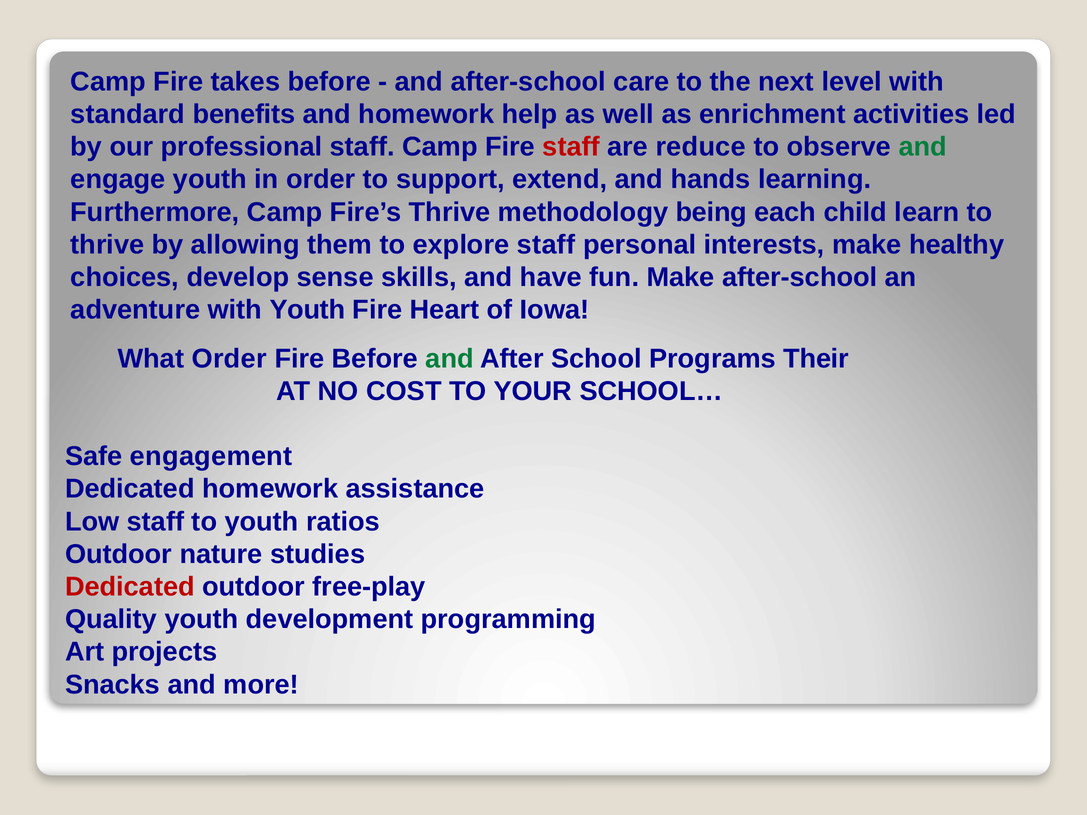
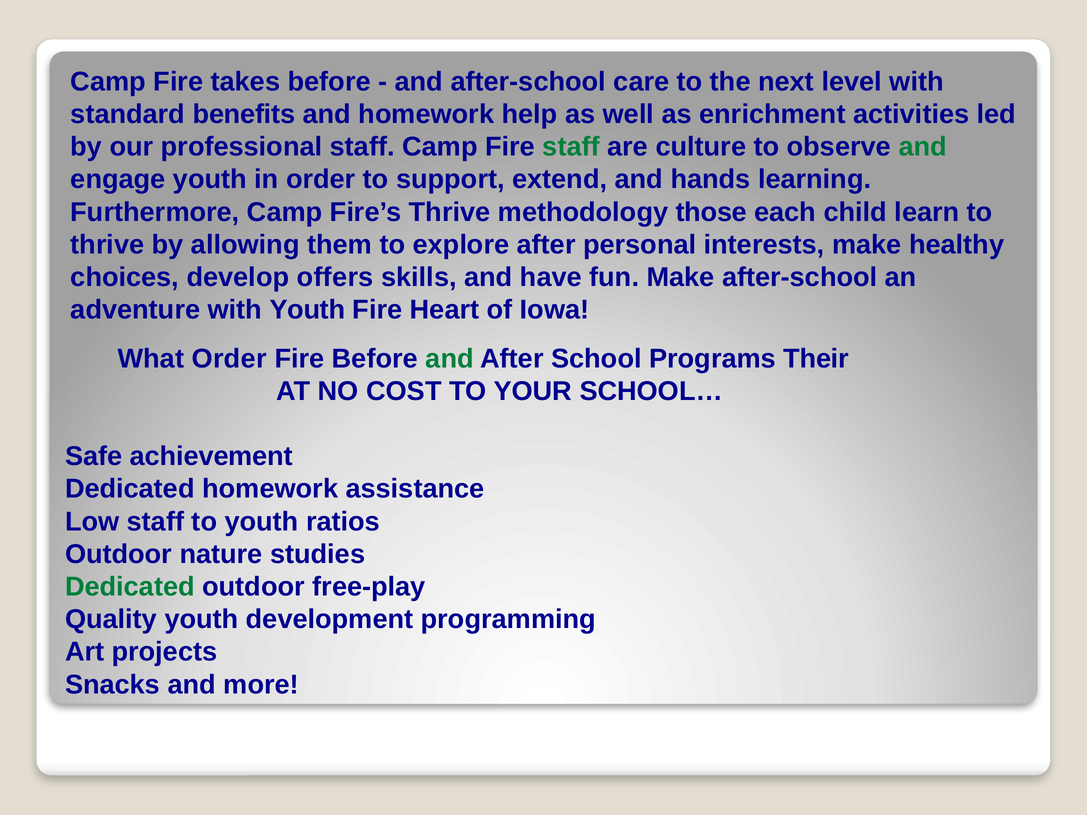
staff colour: red -> green (571, 147)
reduce: reduce -> culture (701, 147)
being: being -> those (711, 212)
explore staff: staff -> after (546, 245)
sense: sense -> offers (335, 277)
engagement: engagement -> achievement (211, 457)
Dedicated colour: red -> green (130, 587)
